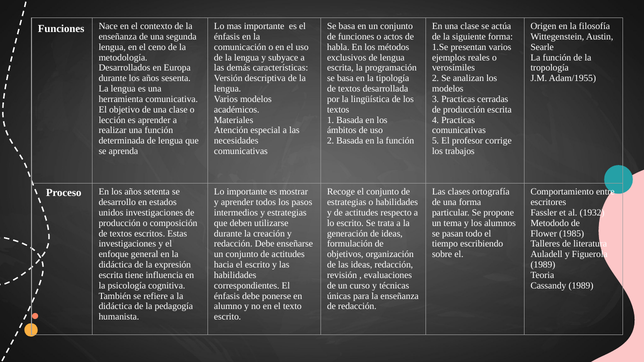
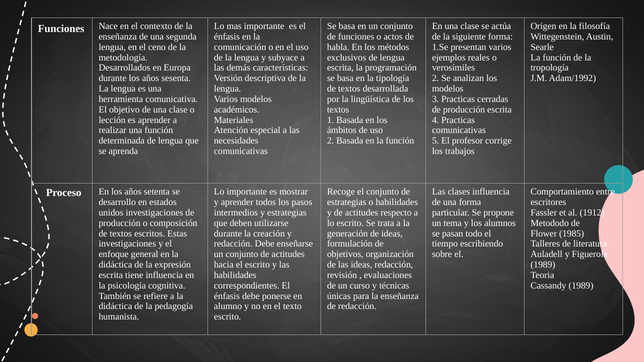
Adam/1955: Adam/1955 -> Adam/1992 (572, 78)
clases ortografía: ortografía -> influencia (491, 192)
1932: 1932 -> 1912 (592, 213)
